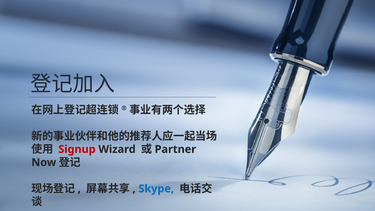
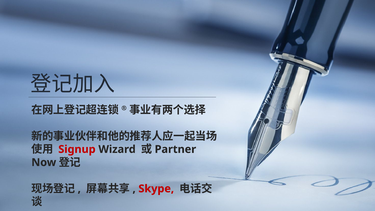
Skype colour: blue -> red (156, 189)
